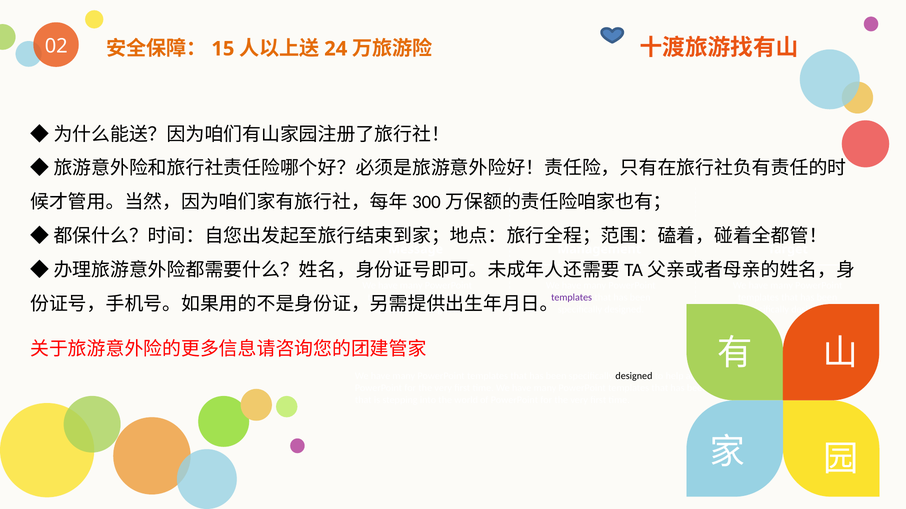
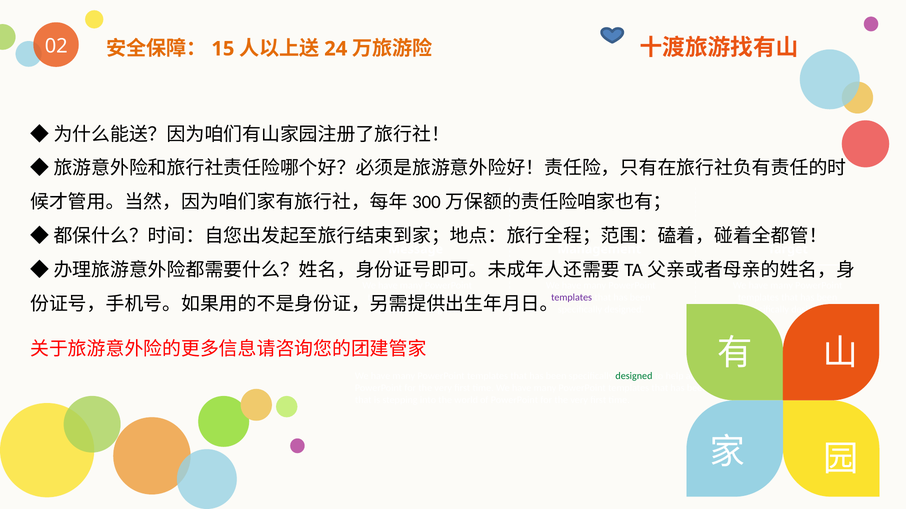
designed colour: black -> green (634, 376)
